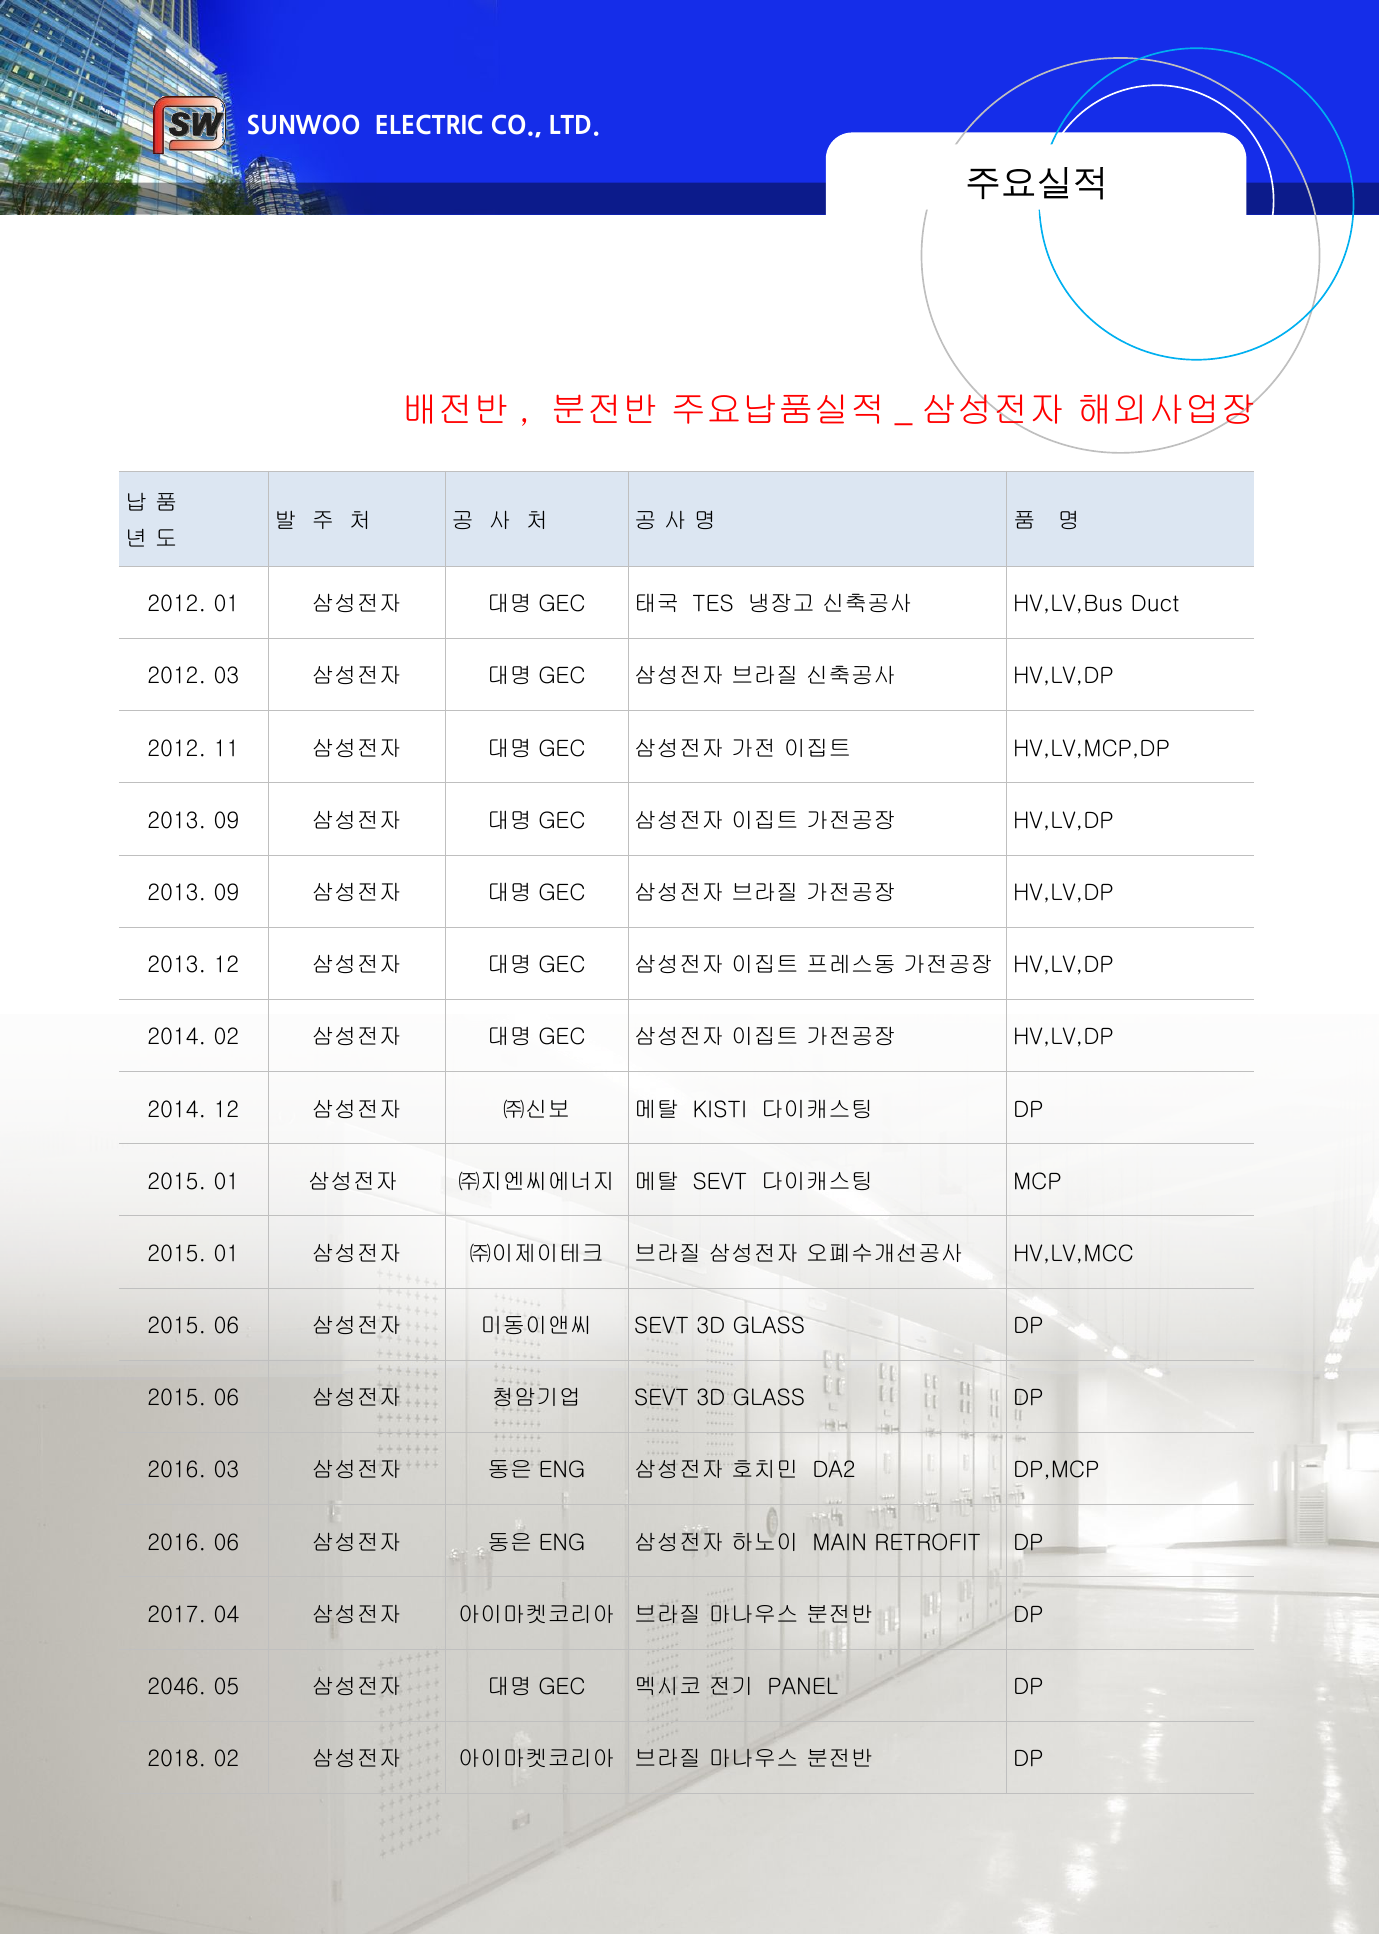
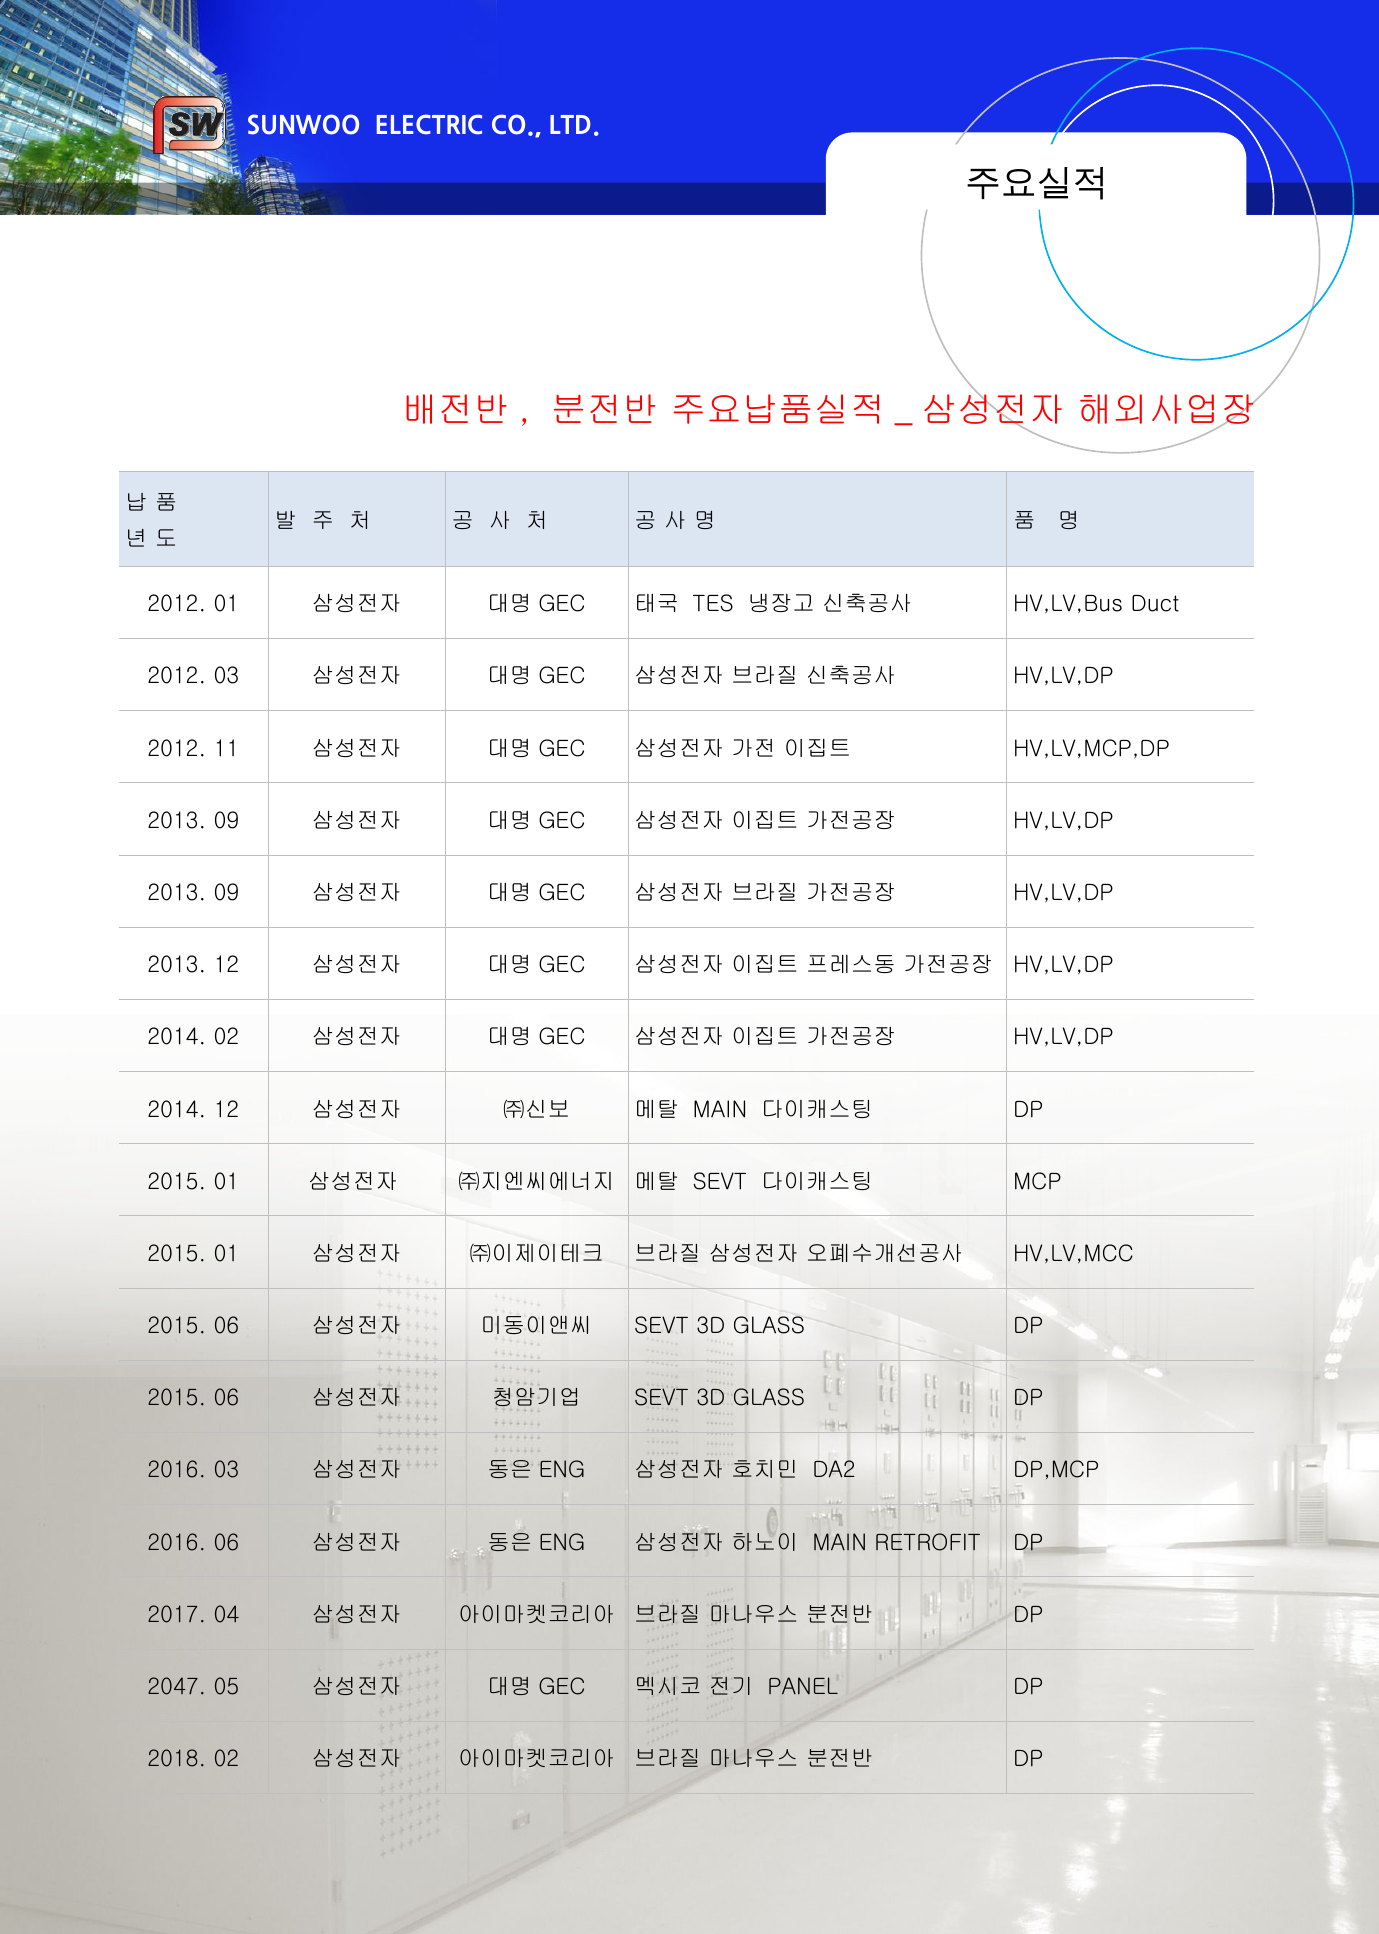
KISTI: KISTI -> MAIN (720, 1110)
2046: 2046 -> 2047 (177, 1687)
